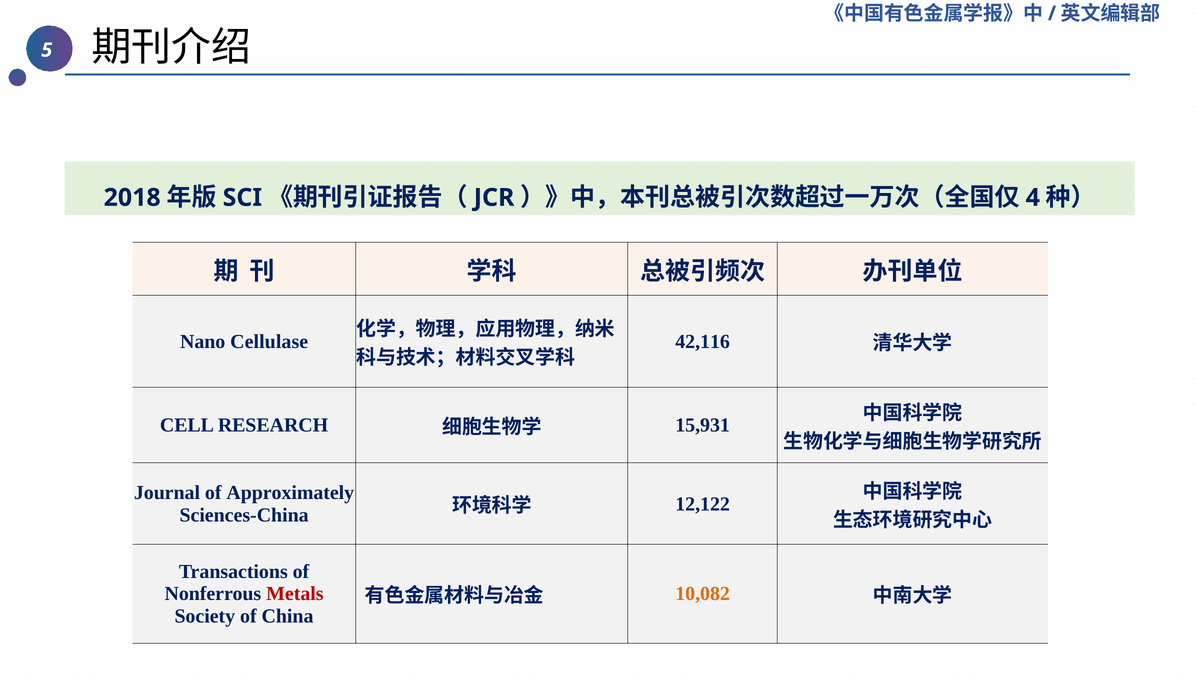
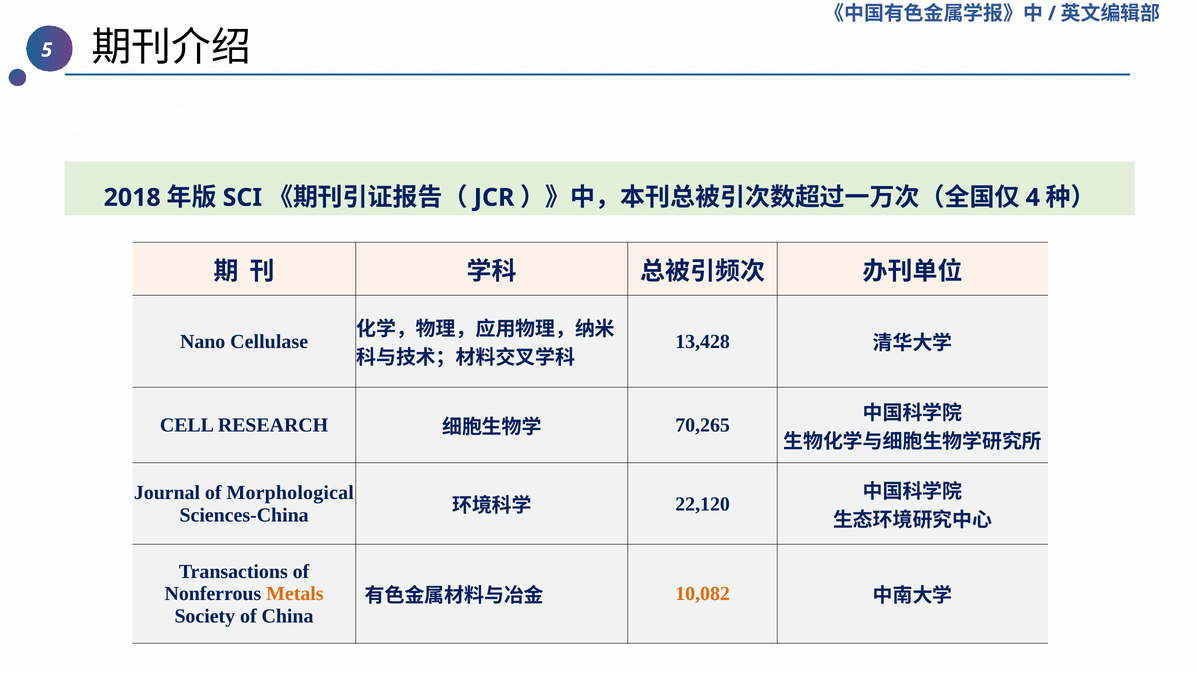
42,116: 42,116 -> 13,428 (703, 341)
15,931: 15,931 -> 70,265 (703, 425)
Approximately: Approximately -> Morphological (290, 493)
12,122: 12,122 -> 22,120 (703, 504)
Metals colour: red -> orange (295, 594)
